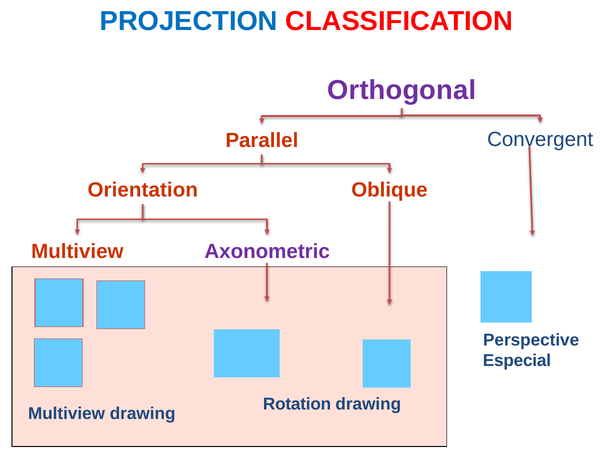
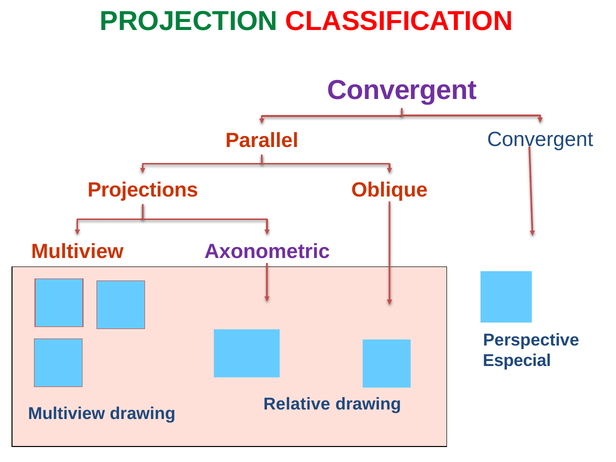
PROJECTION colour: blue -> green (189, 21)
Orthogonal: Orthogonal -> Convergent (402, 90)
Orientation: Orientation -> Projections (143, 190)
Rotation: Rotation -> Relative (297, 404)
